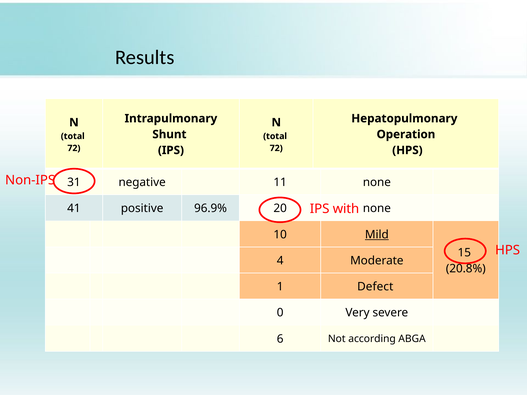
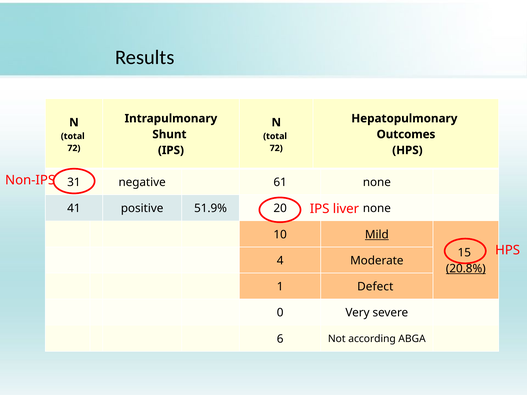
Operation: Operation -> Outcomes (406, 134)
11: 11 -> 61 (280, 182)
96.9%: 96.9% -> 51.9% (211, 209)
with: with -> liver (346, 209)
20.8% underline: none -> present (466, 269)
